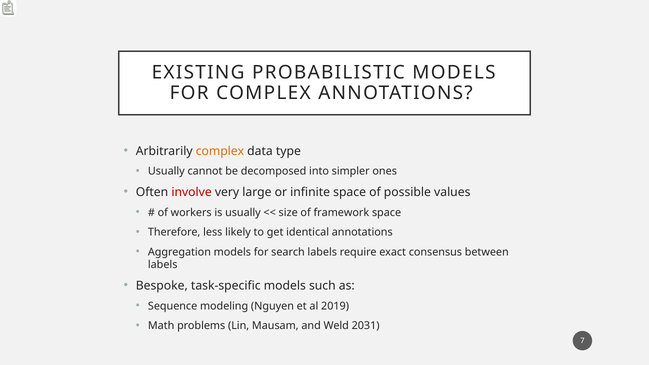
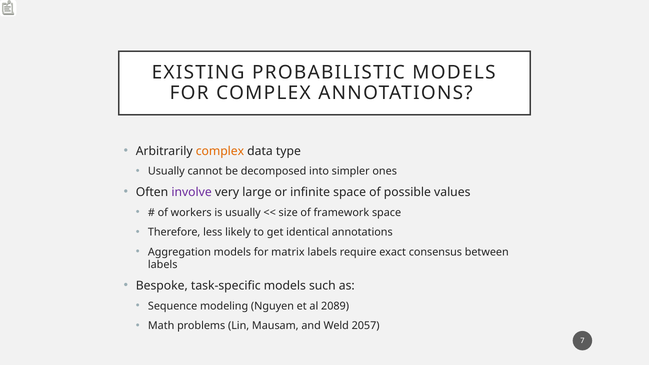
involve colour: red -> purple (192, 192)
search: search -> matrix (288, 252)
2019: 2019 -> 2089 (335, 306)
2031: 2031 -> 2057 (366, 326)
